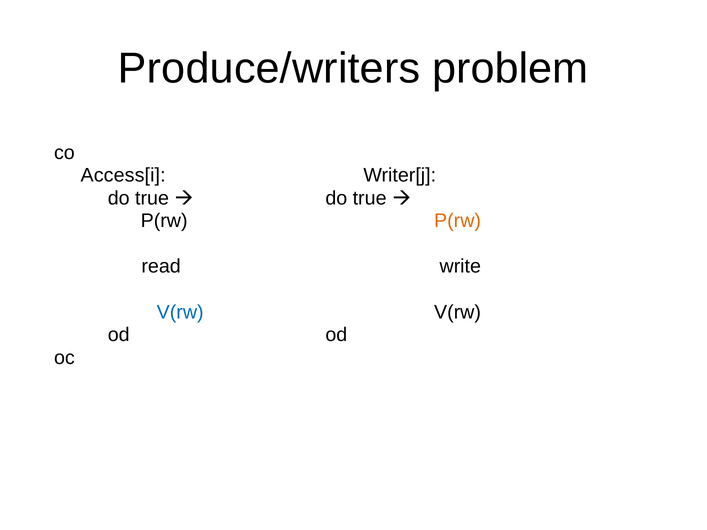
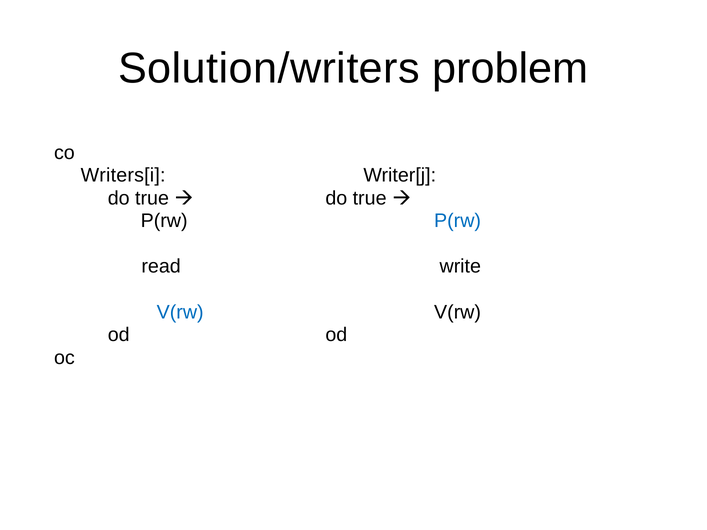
Produce/writers: Produce/writers -> Solution/writers (269, 68)
Access[i: Access[i -> Writers[i (123, 175)
P(rw colour: orange -> blue (458, 221)
